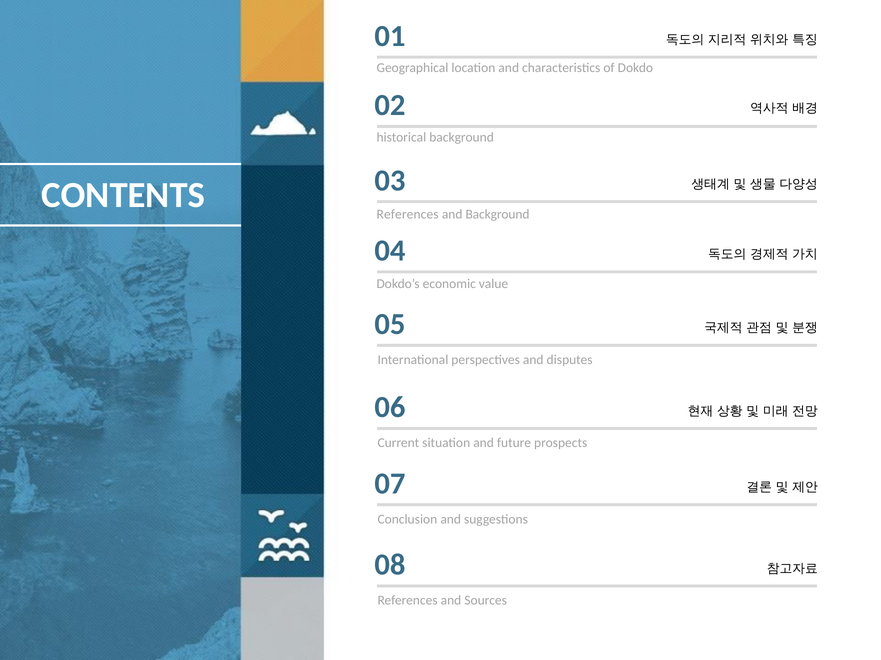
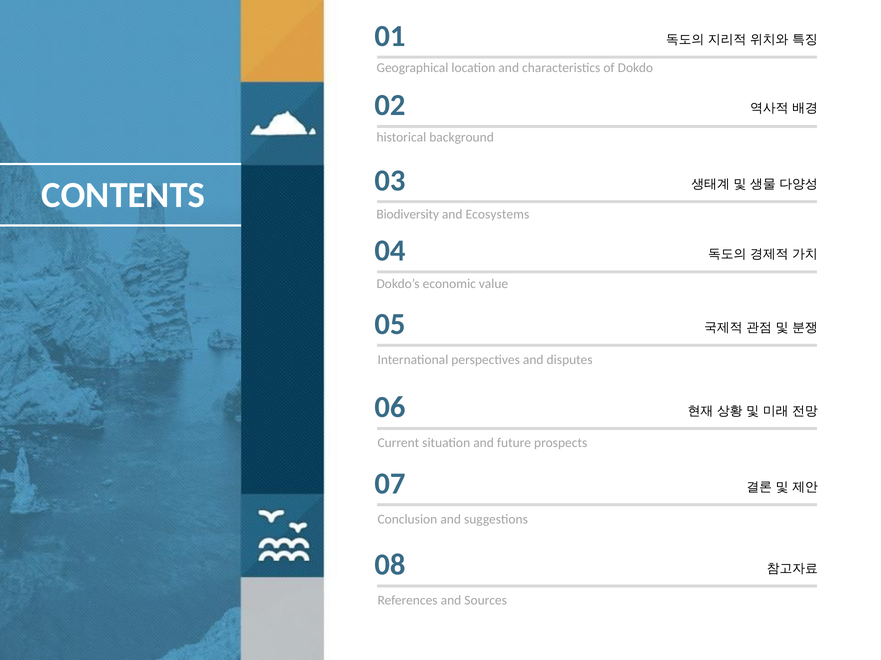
References: References -> Biodiversity (408, 215)
and Background: Background -> Ecosystems (497, 215)
